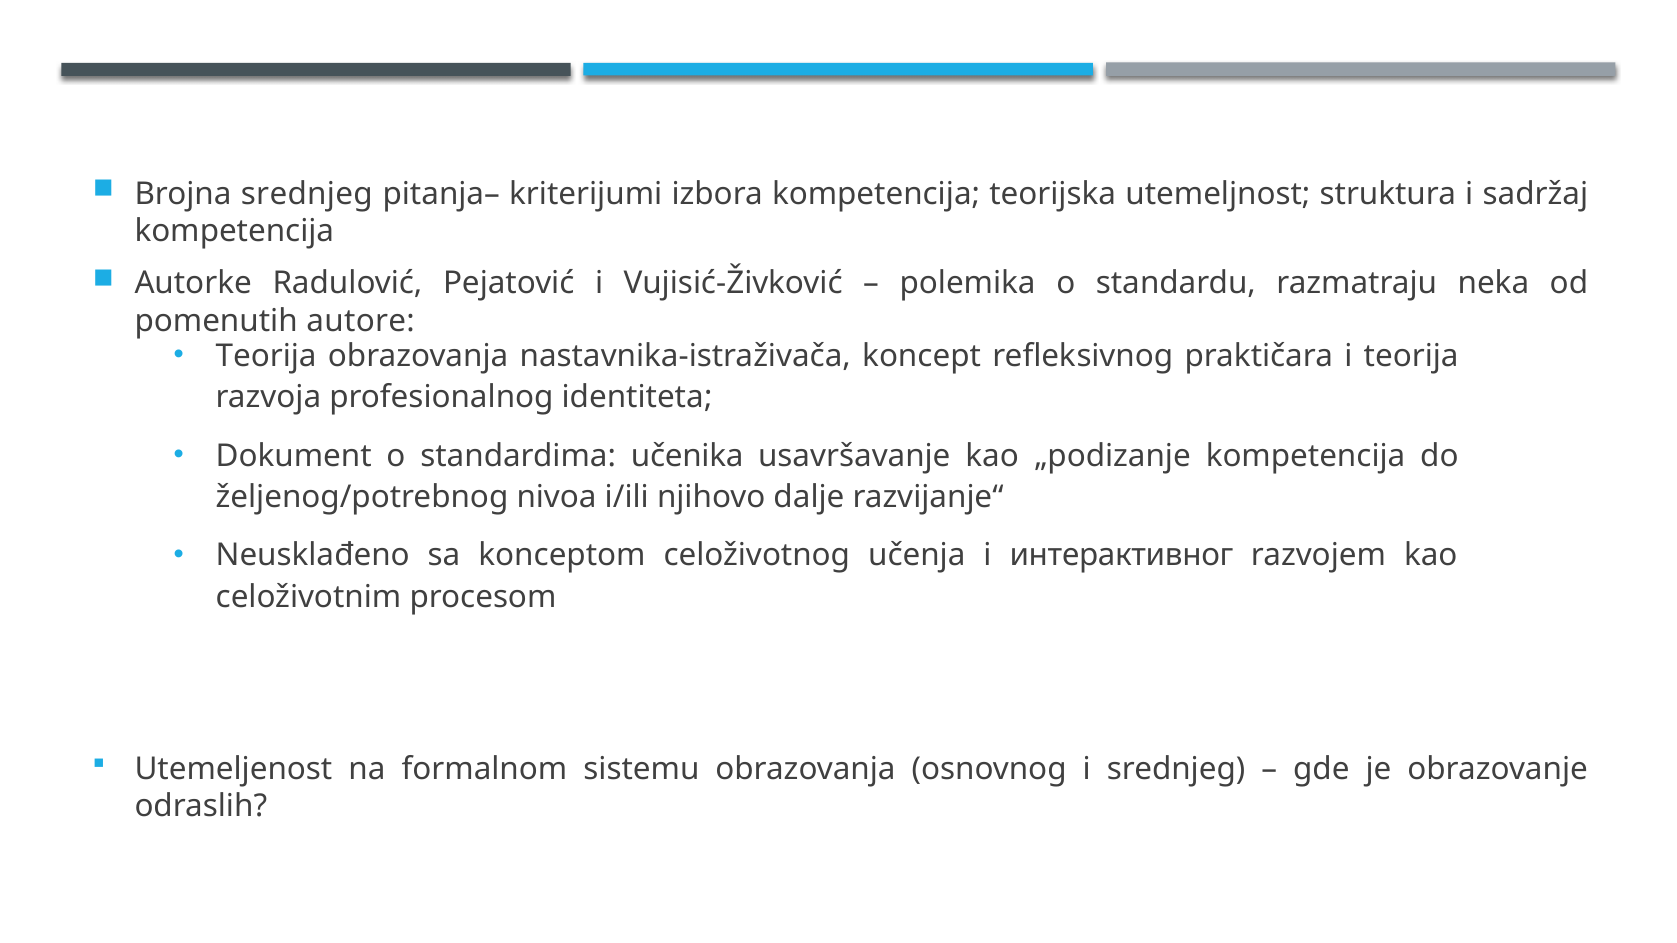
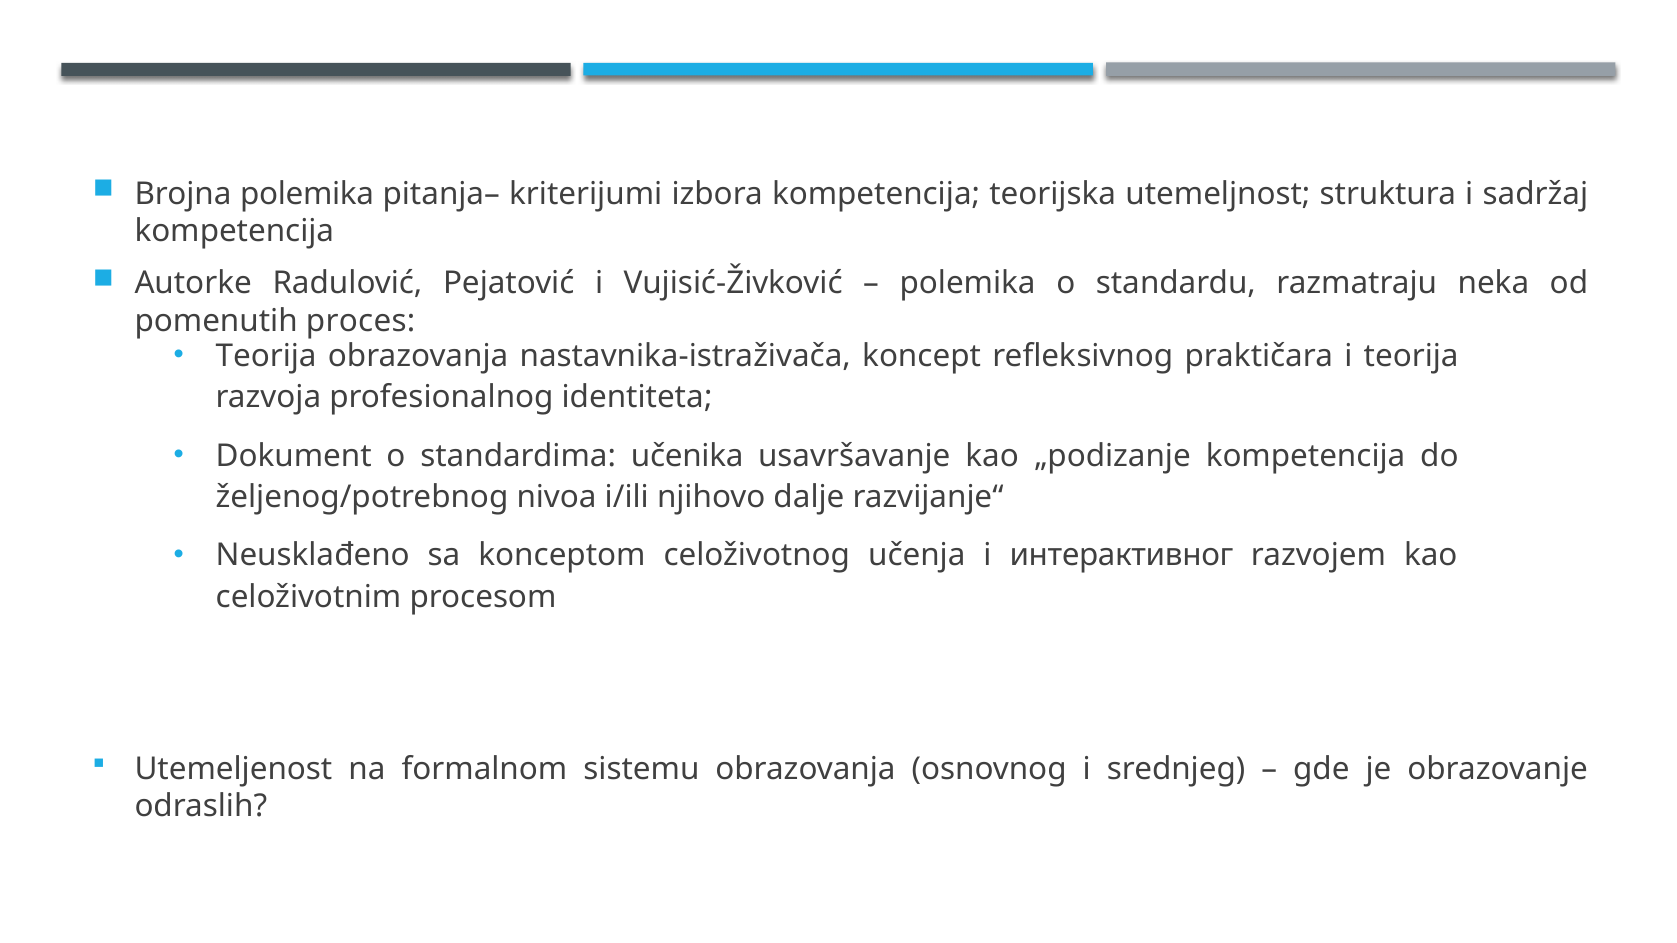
Brojna srednjeg: srednjeg -> polemika (307, 194)
autore: autore -> proces (361, 321)
